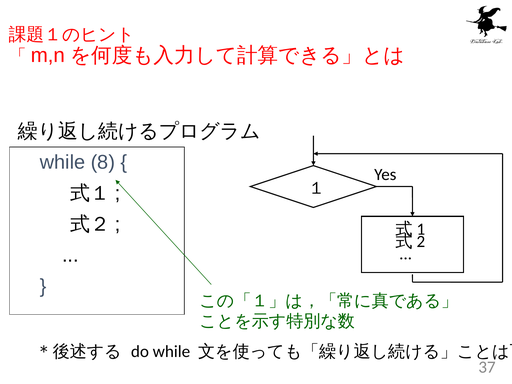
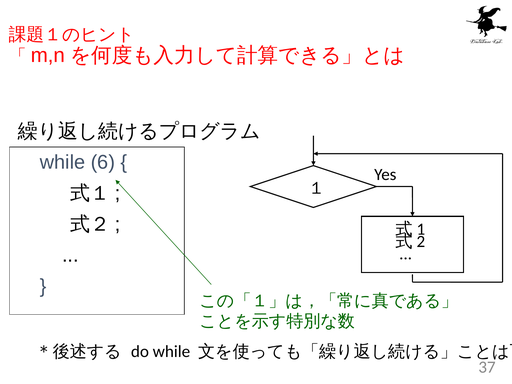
8: 8 -> 6 (103, 162)
